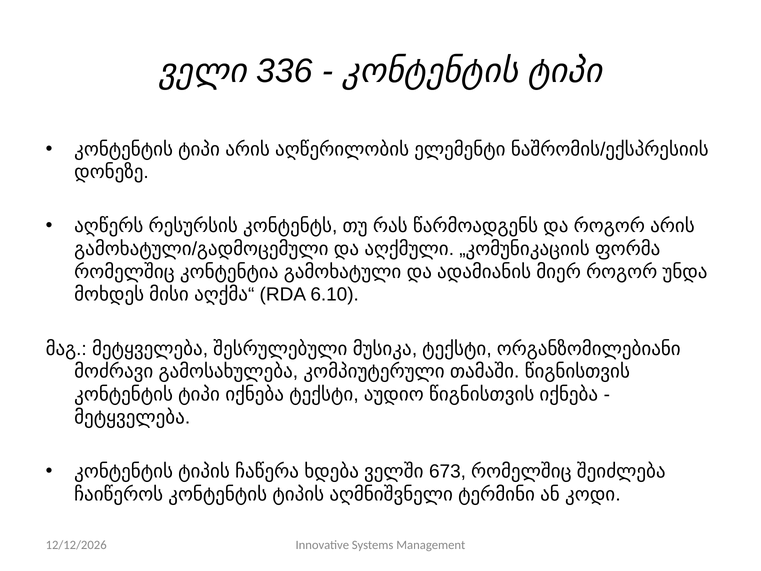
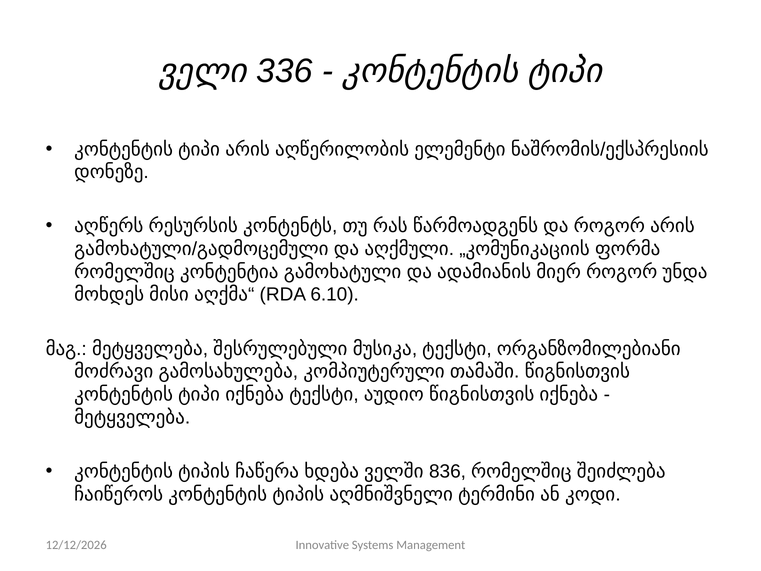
673: 673 -> 836 (447, 471)
